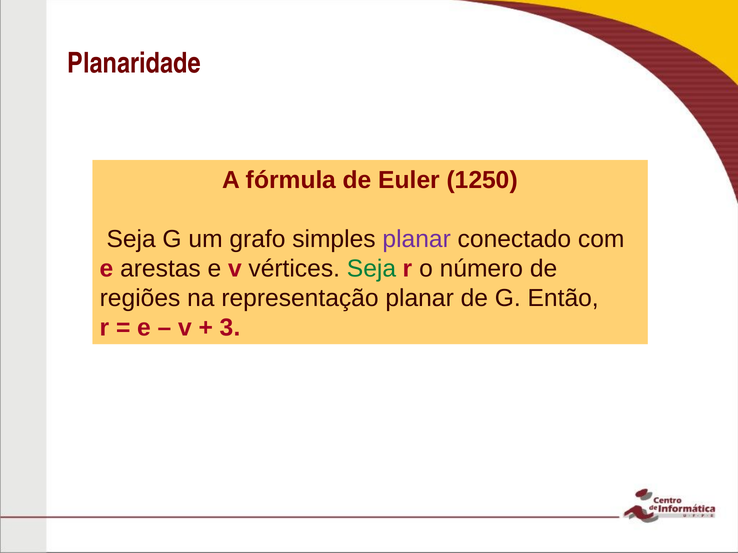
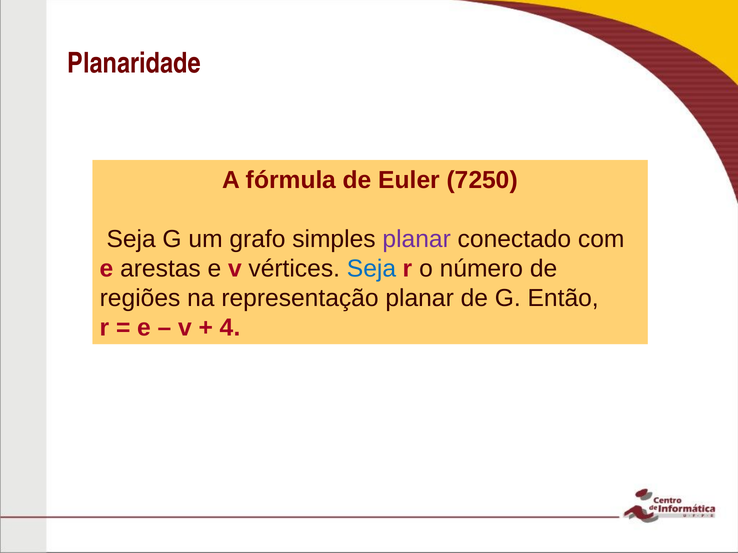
1250: 1250 -> 7250 (482, 180)
Seja colour: green -> blue (371, 269)
3: 3 -> 4 (230, 328)
